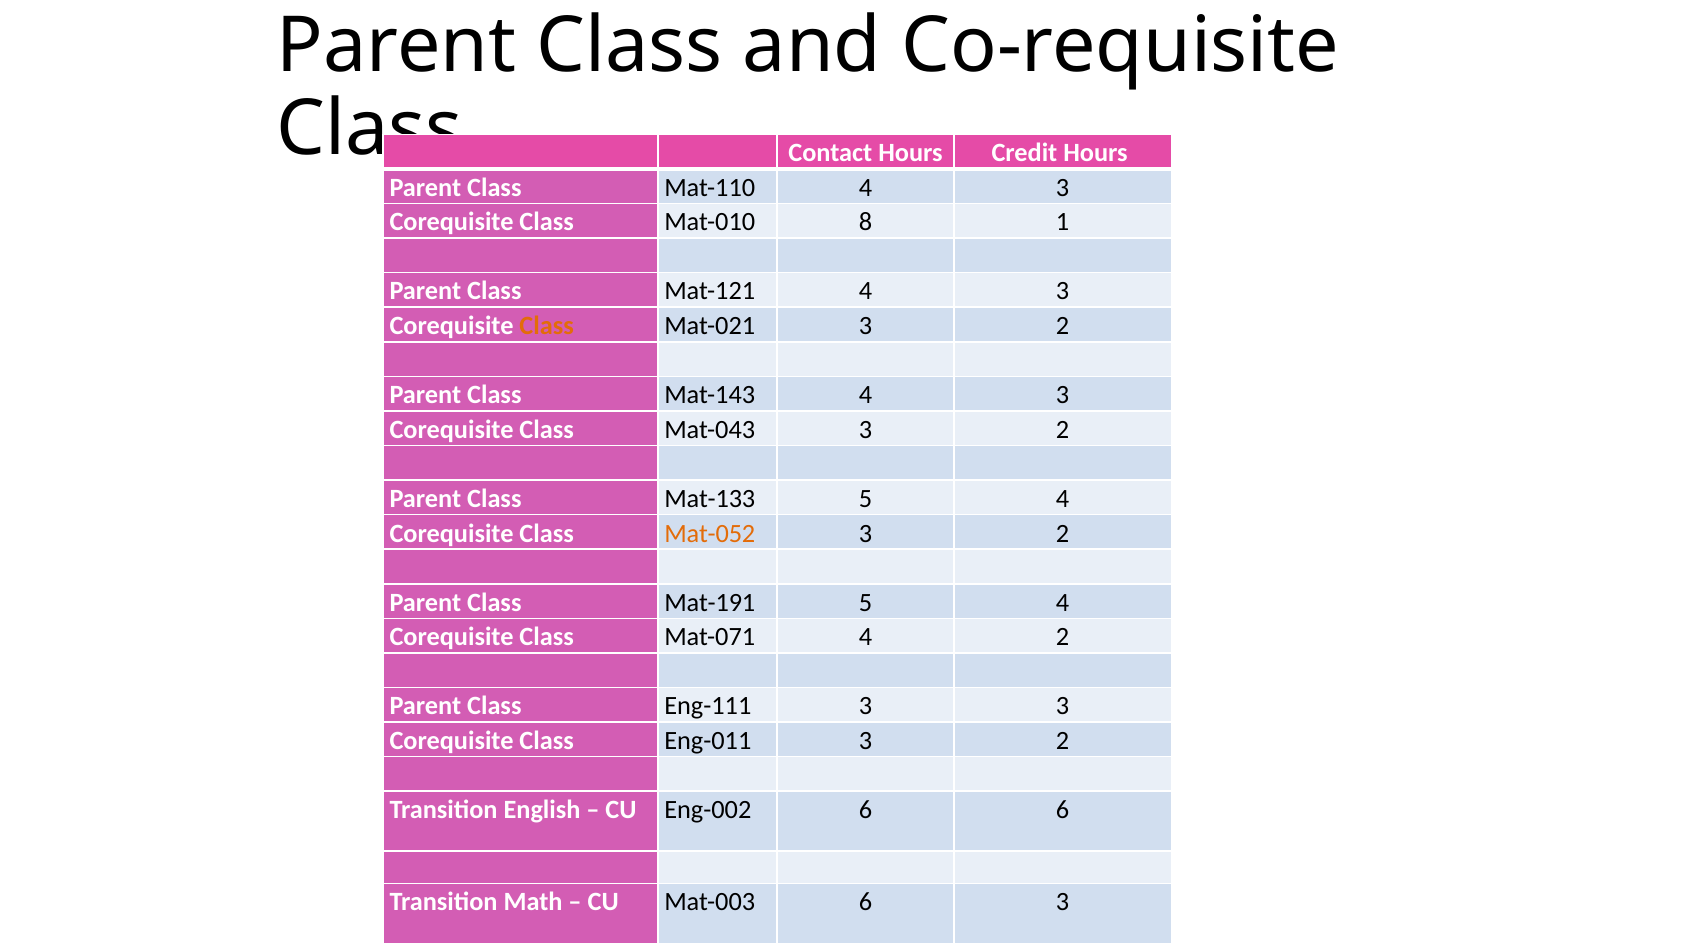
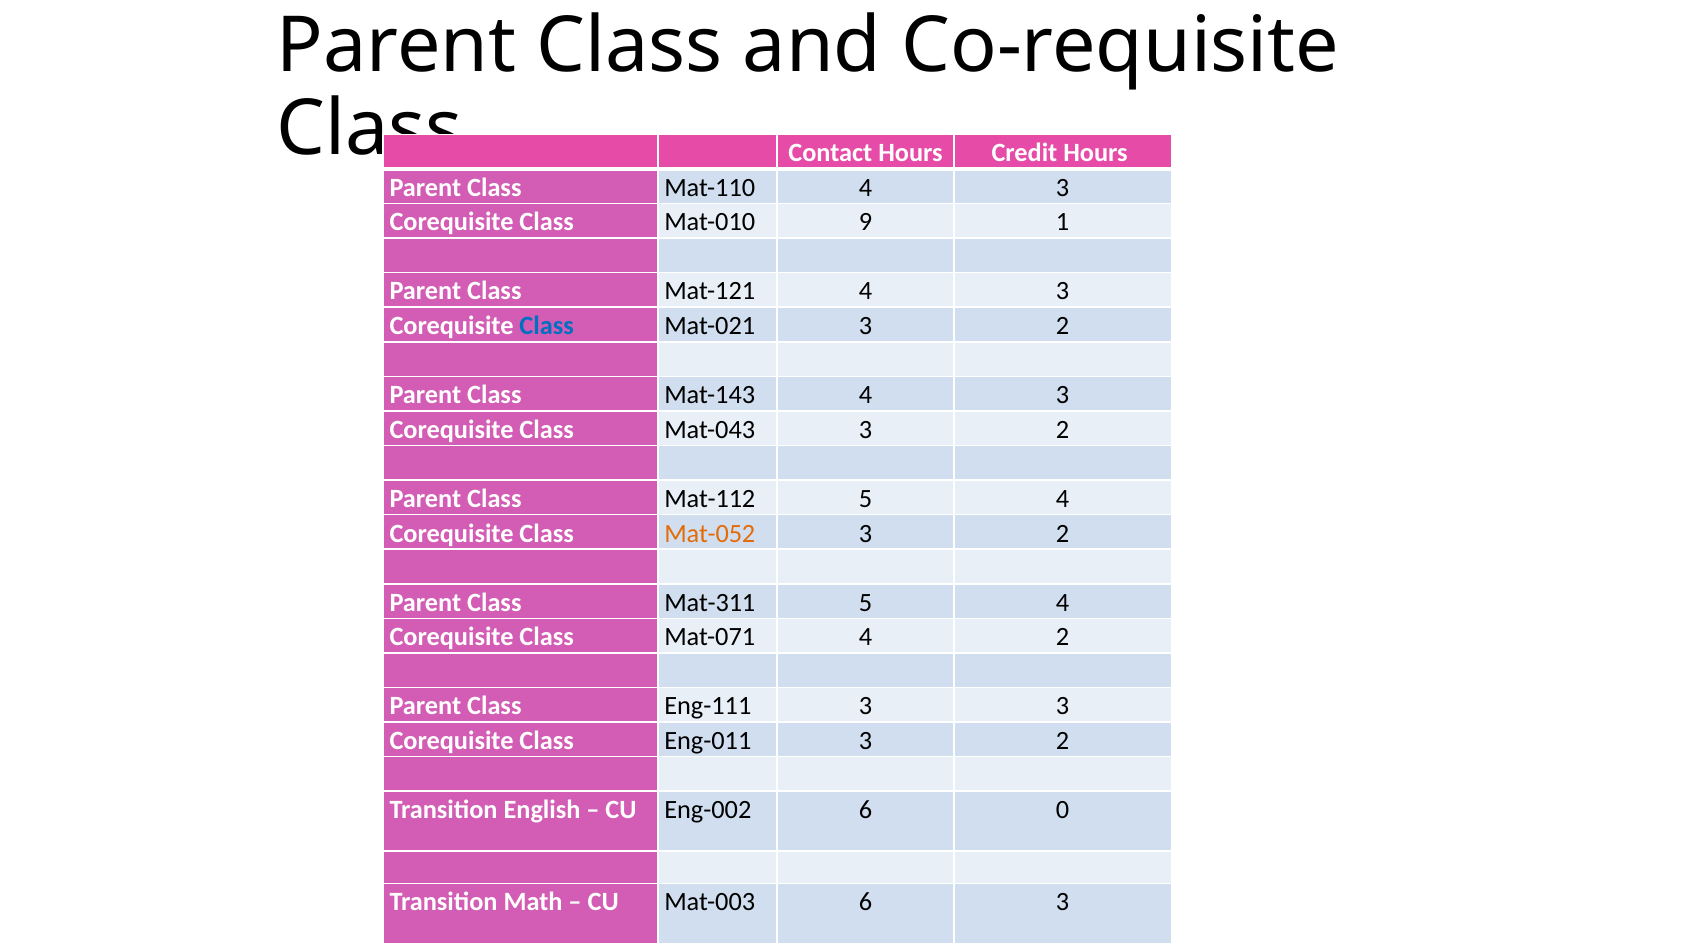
8: 8 -> 9 (866, 222)
Class colour: orange -> blue (547, 326)
Mat-133: Mat-133 -> Mat-112 (710, 498)
Mat-191: Mat-191 -> Mat-311 (710, 602)
6 6: 6 -> 0 (1063, 809)
